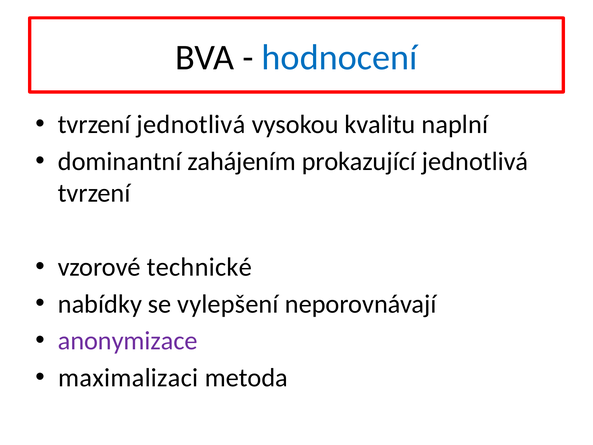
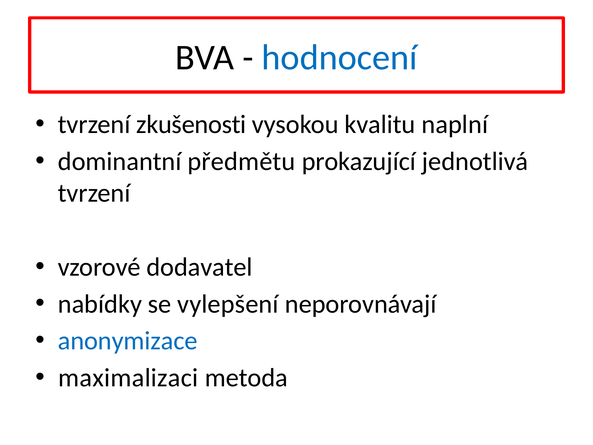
tvrzení jednotlivá: jednotlivá -> zkušenosti (191, 124)
zahájením: zahájením -> předmětu (241, 161)
technické: technické -> dodavatel (200, 267)
anonymizace colour: purple -> blue (128, 341)
